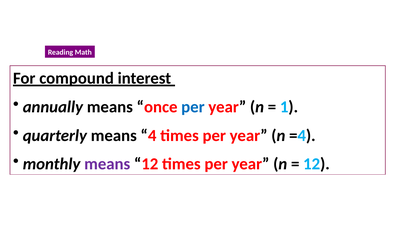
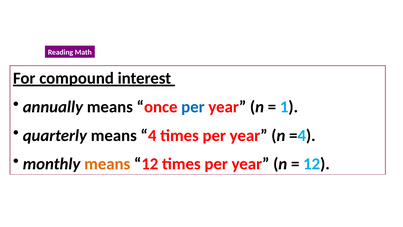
means colour: purple -> orange (107, 164)
